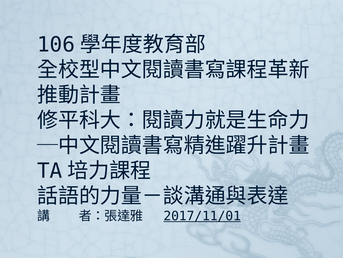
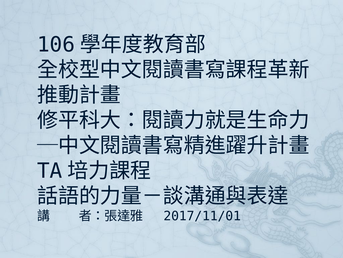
2017/11/01 underline: present -> none (202, 215)
